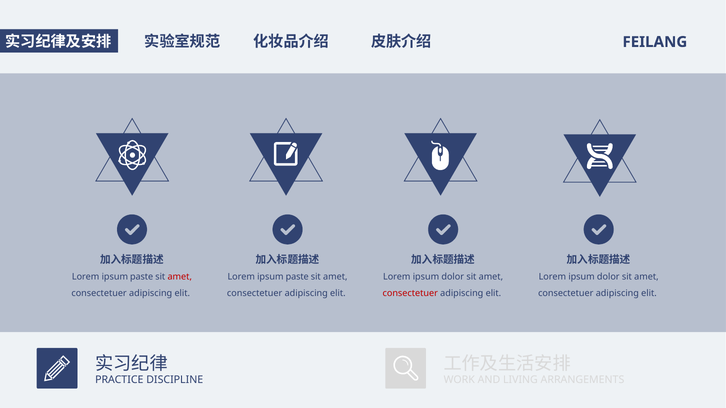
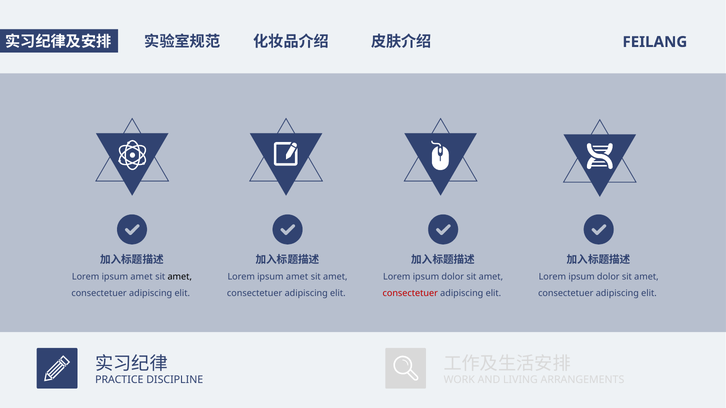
paste: paste -> amet (142, 277)
amet colour: red -> black (180, 277)
paste: paste -> amet (297, 277)
